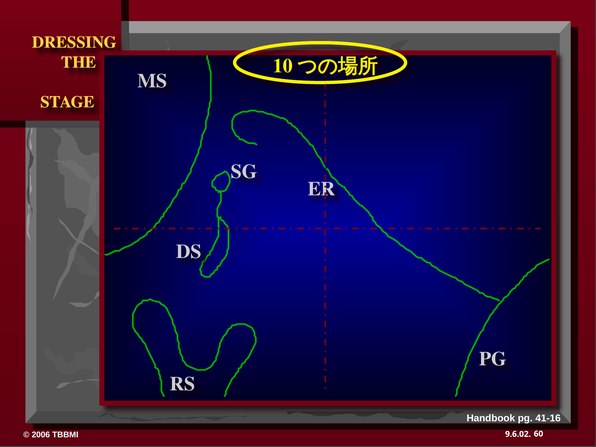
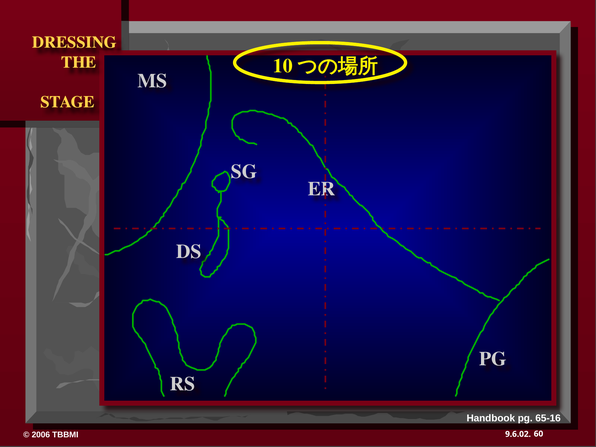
41-16: 41-16 -> 65-16 (548, 418)
